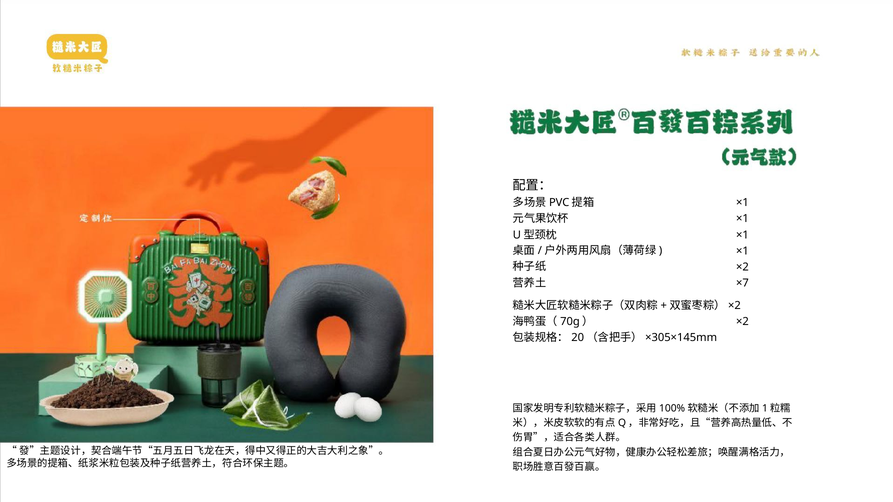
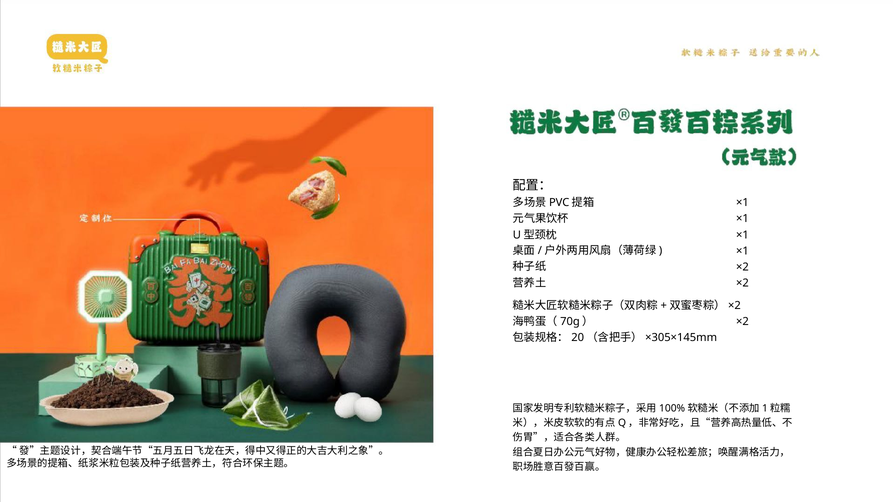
×7: ×7 -> ×2 (742, 283)
